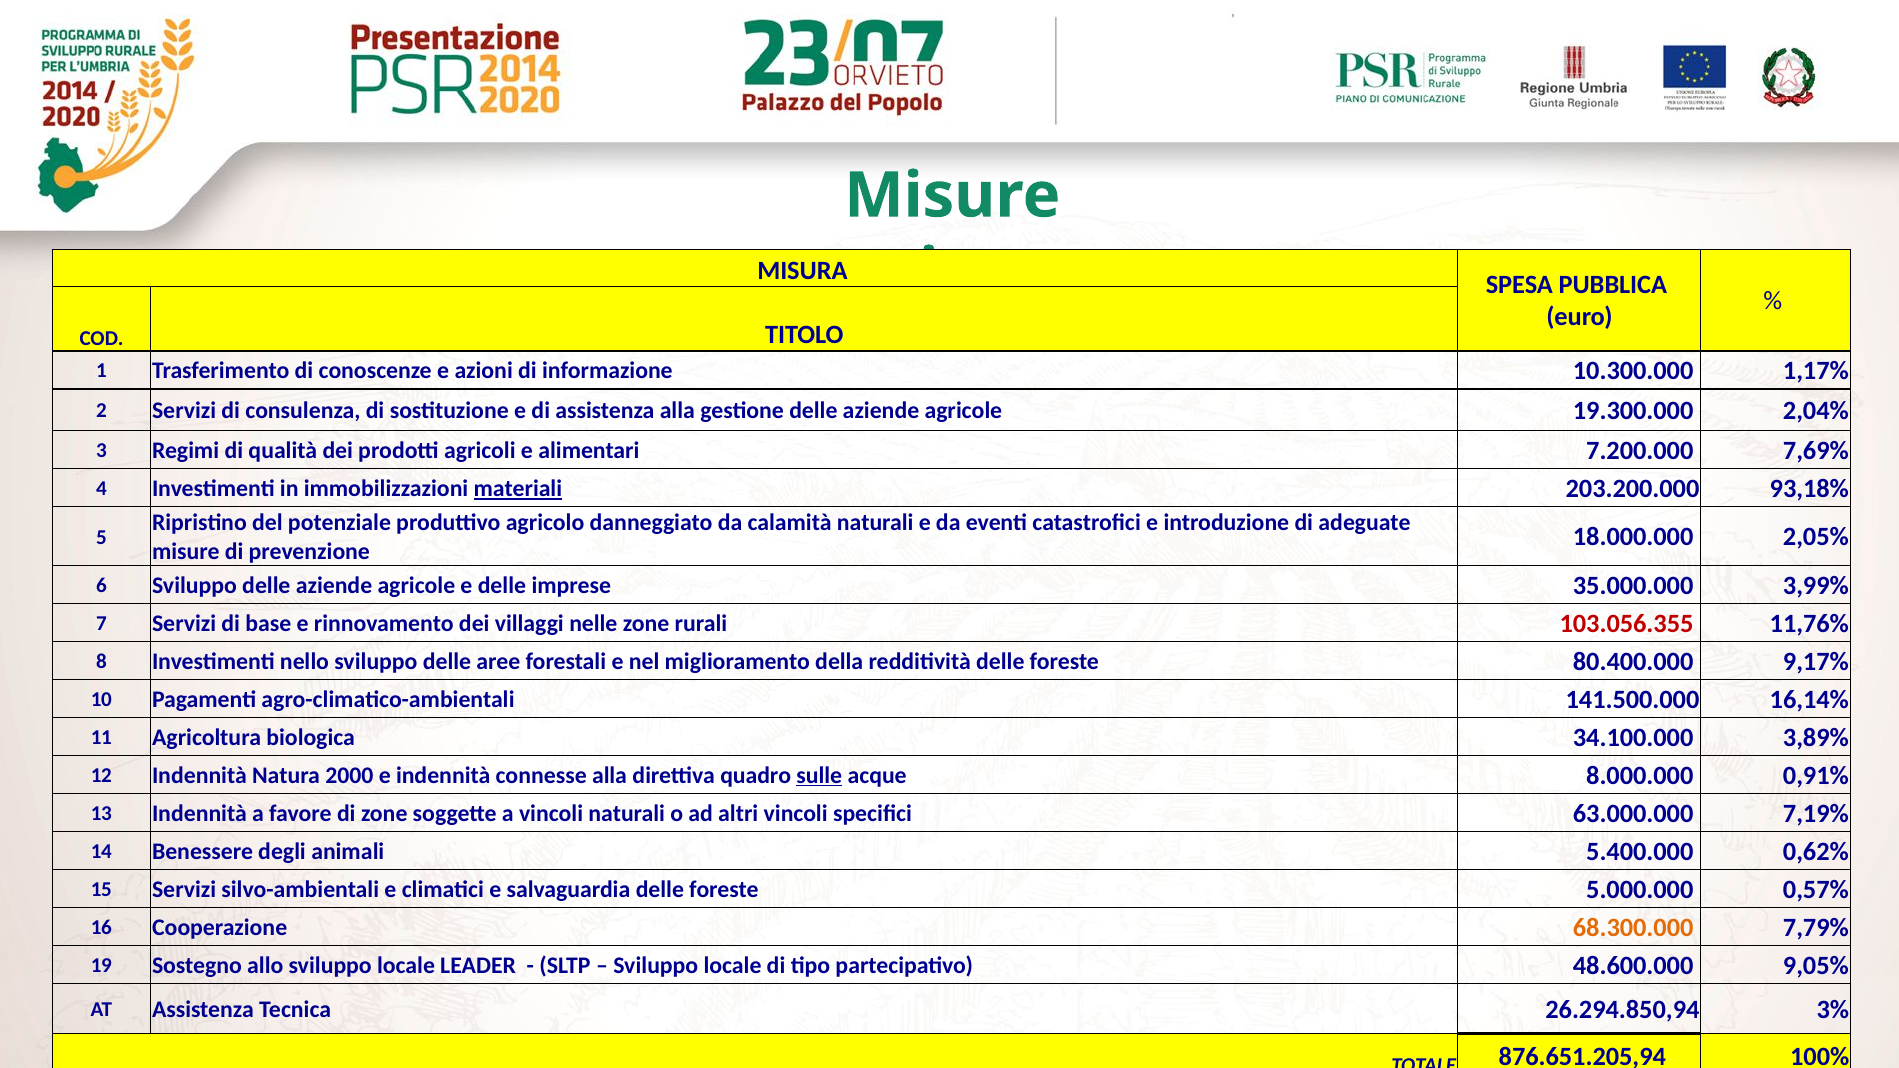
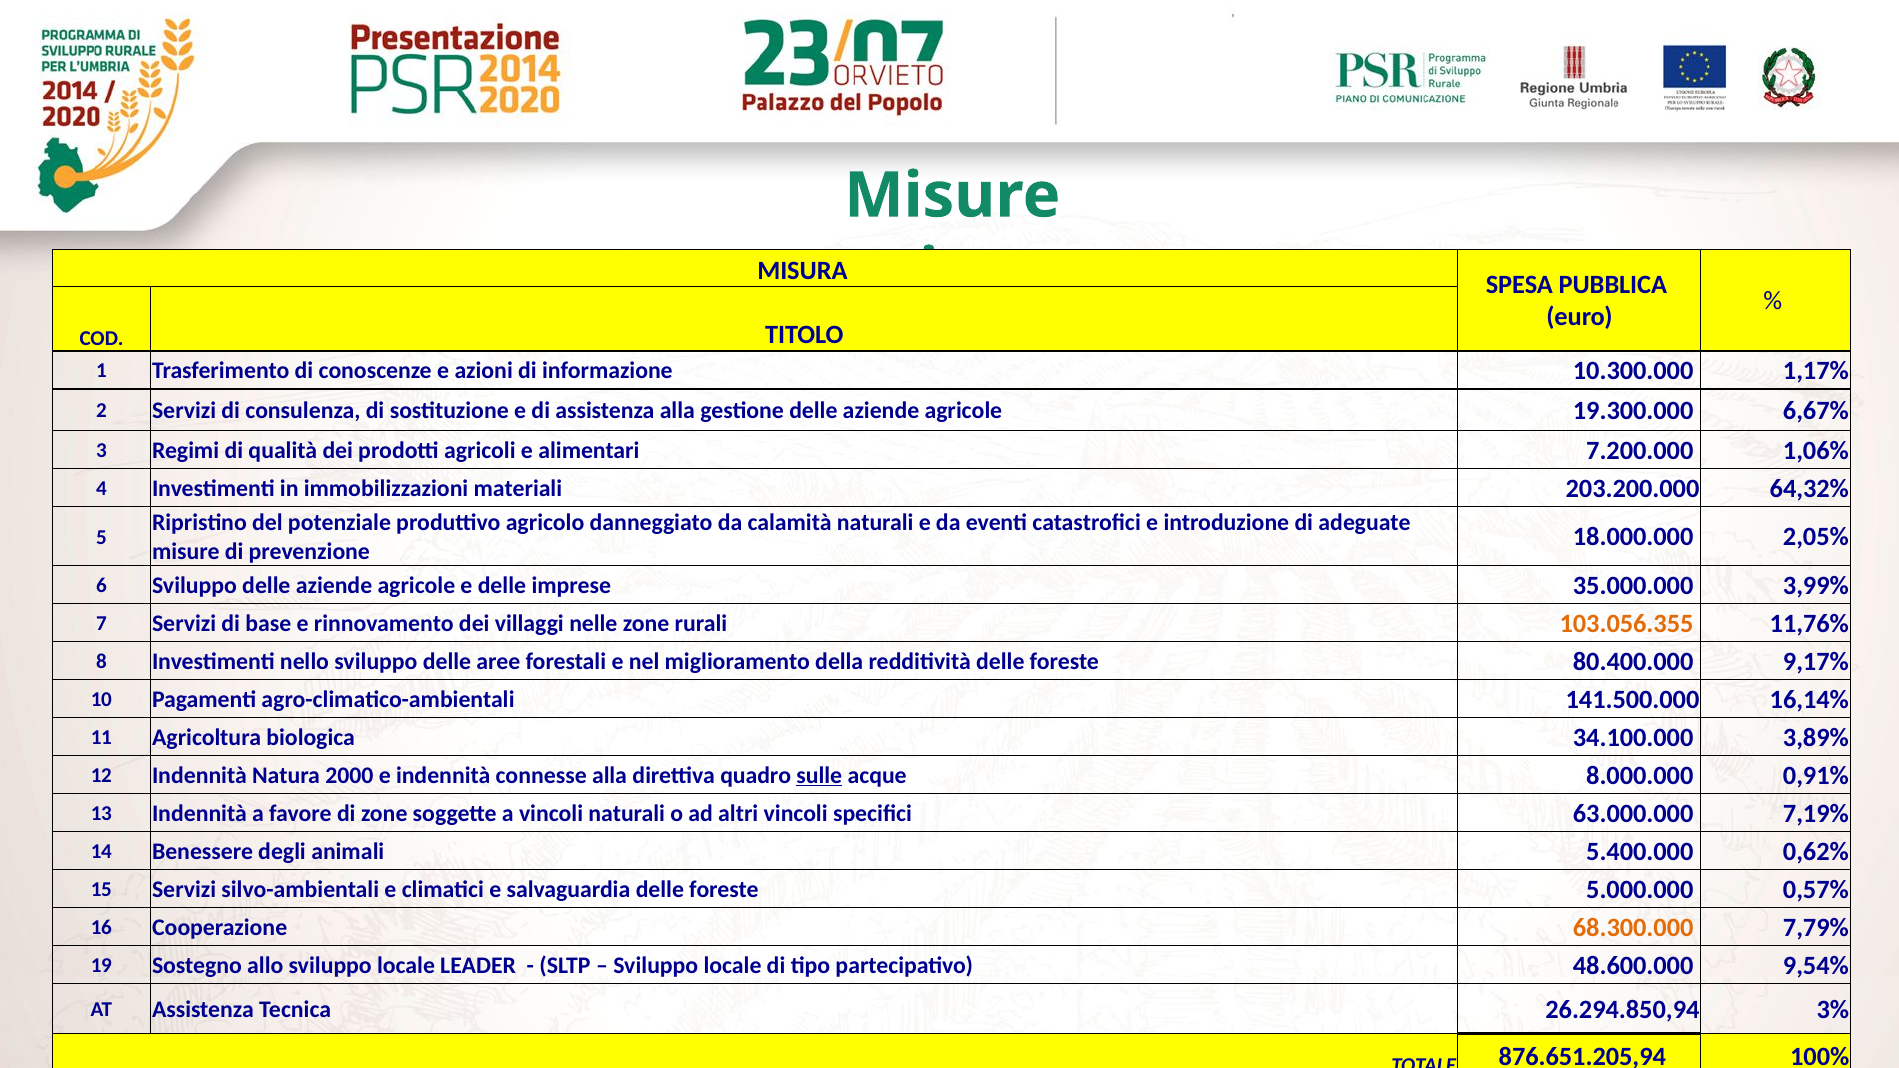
2,04%: 2,04% -> 6,67% (1816, 411)
7,69%: 7,69% -> 1,06% (1816, 451)
materiali underline: present -> none (518, 489)
93,18%: 93,18% -> 64,32% (1809, 489)
103.056.355 colour: red -> orange (1626, 623)
9,05%: 9,05% -> 9,54% (1816, 966)
